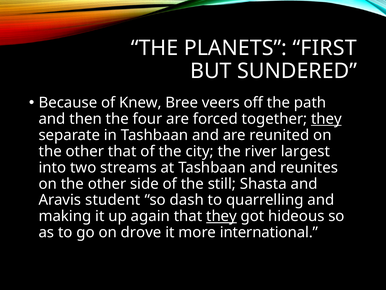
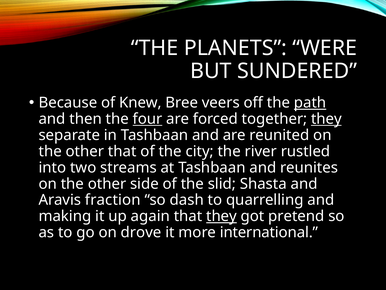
FIRST: FIRST -> WERE (325, 48)
path underline: none -> present (310, 103)
four underline: none -> present (147, 119)
largest: largest -> rustled (305, 151)
still: still -> slid (222, 183)
student: student -> fraction (113, 200)
hideous: hideous -> pretend (296, 216)
